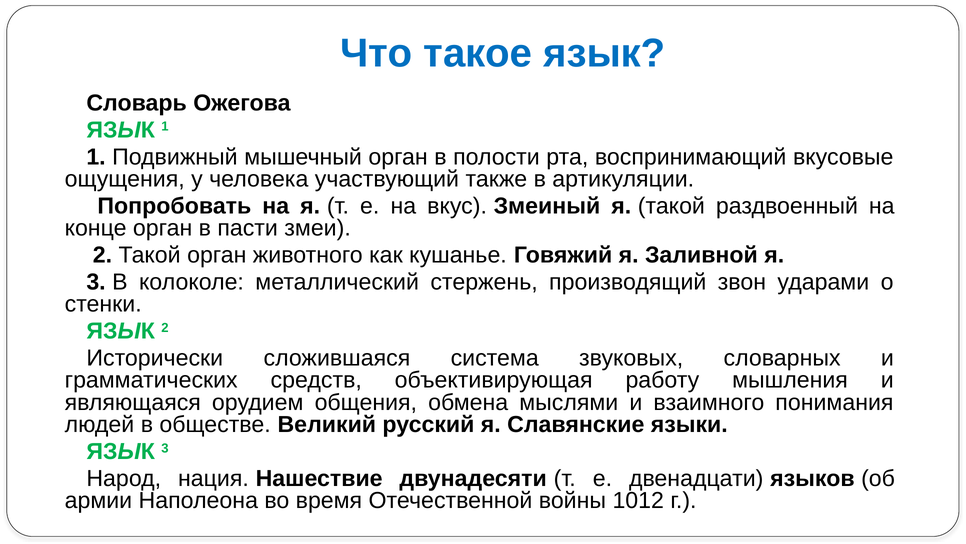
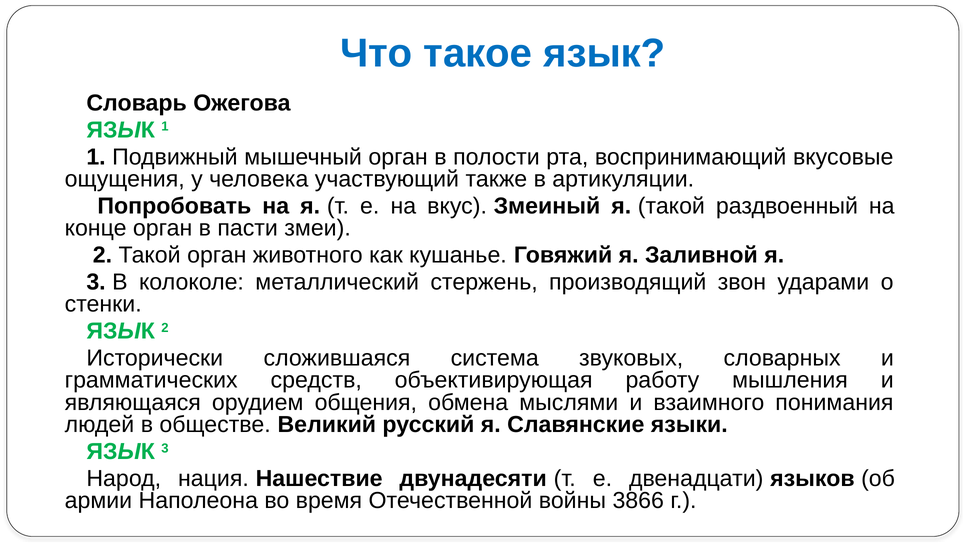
1012: 1012 -> 3866 (638, 500)
